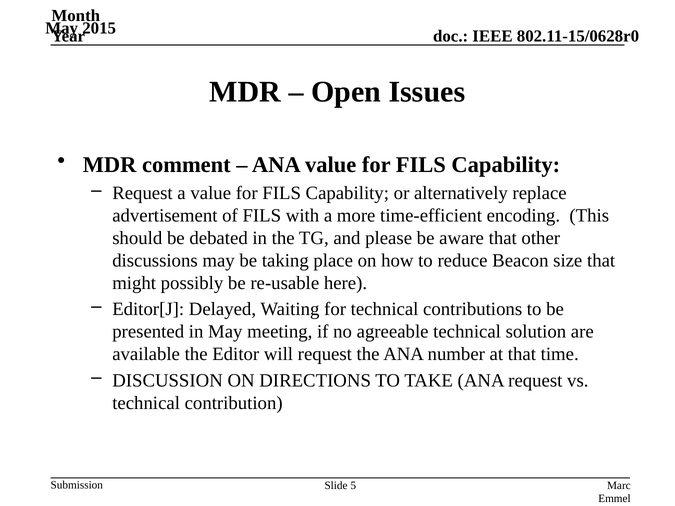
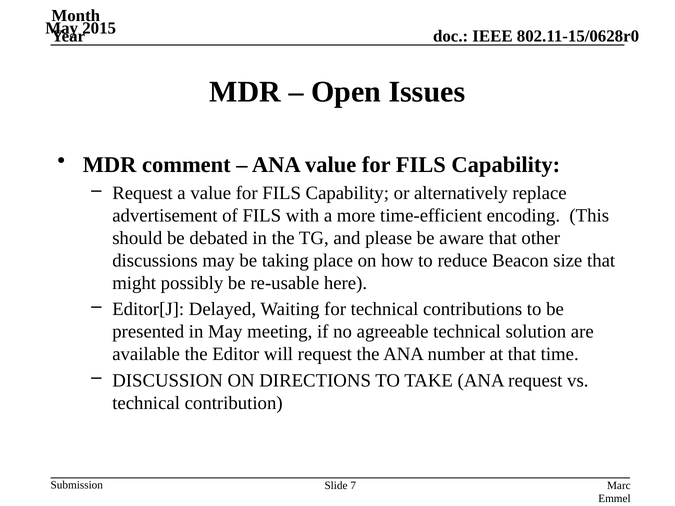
5: 5 -> 7 (353, 486)
